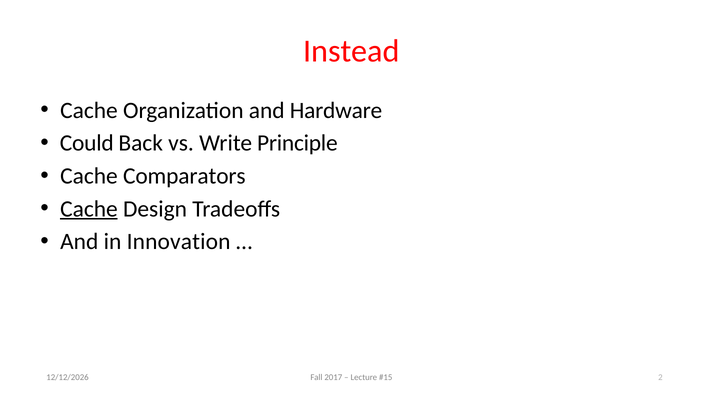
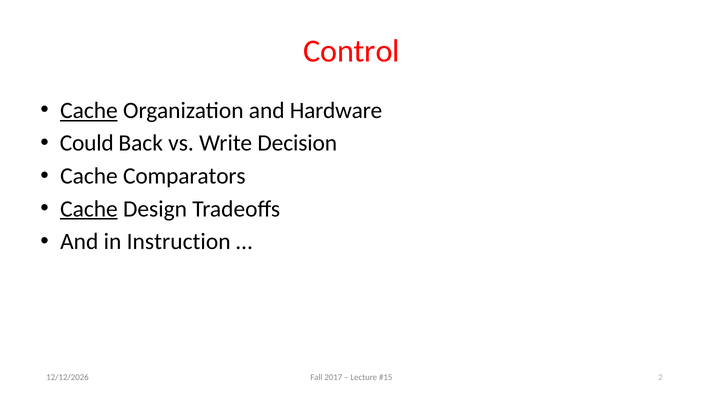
Instead: Instead -> Control (351, 51)
Cache underline: none -> present (89, 111)
Principle: Principle -> Decision (297, 143)
Innovation: Innovation -> Instruction (179, 242)
